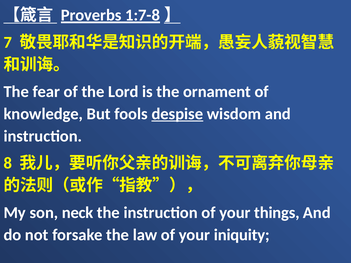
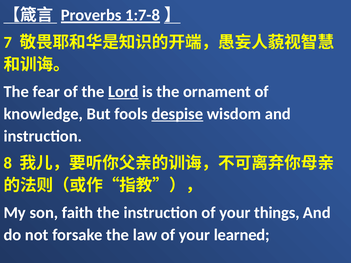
Lord underline: none -> present (123, 92)
neck: neck -> faith (78, 213)
iniquity: iniquity -> learned (242, 235)
